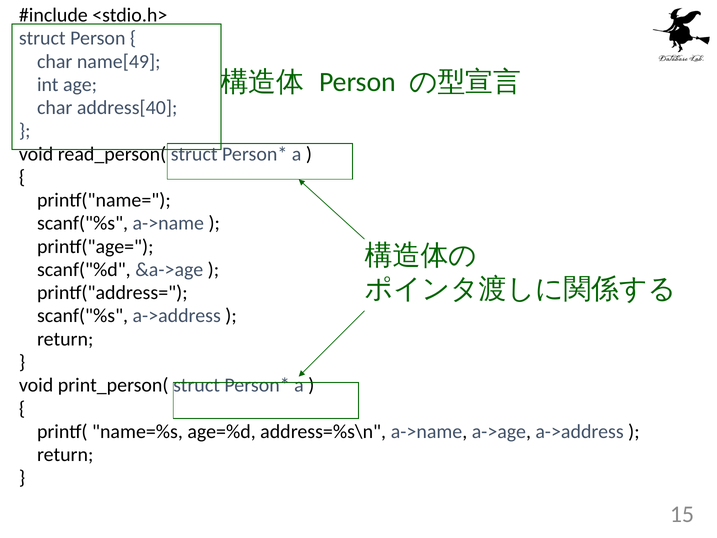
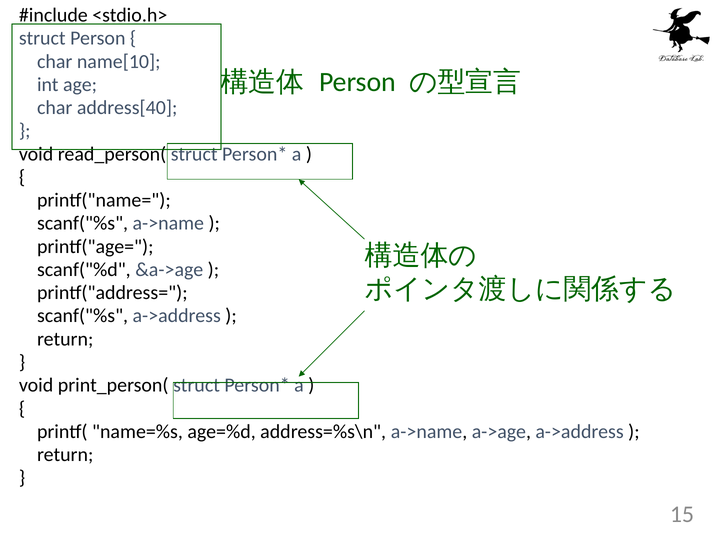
name[49: name[49 -> name[10 (119, 61)
